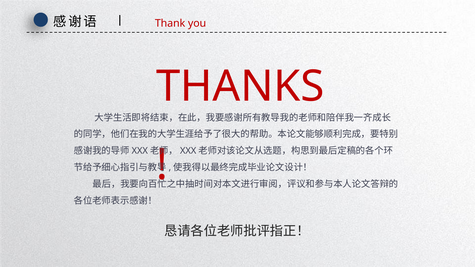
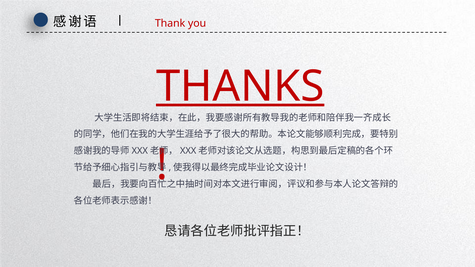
THANKS underline: none -> present (240, 86)
